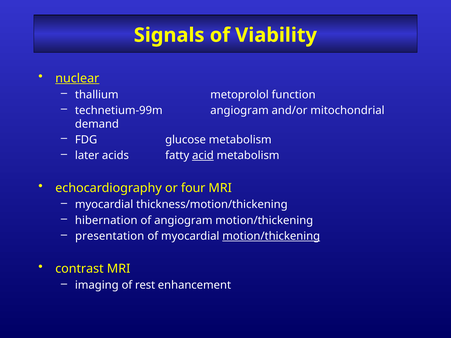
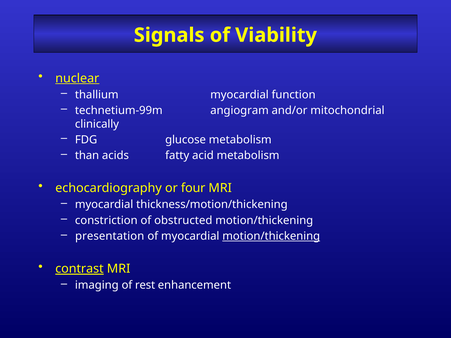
thallium metoprolol: metoprolol -> myocardial (240, 95)
demand: demand -> clinically (97, 124)
later: later -> than (87, 156)
acid underline: present -> none (203, 156)
hibernation: hibernation -> constriction (106, 221)
of angiogram: angiogram -> obstructed (183, 221)
contrast underline: none -> present (79, 269)
